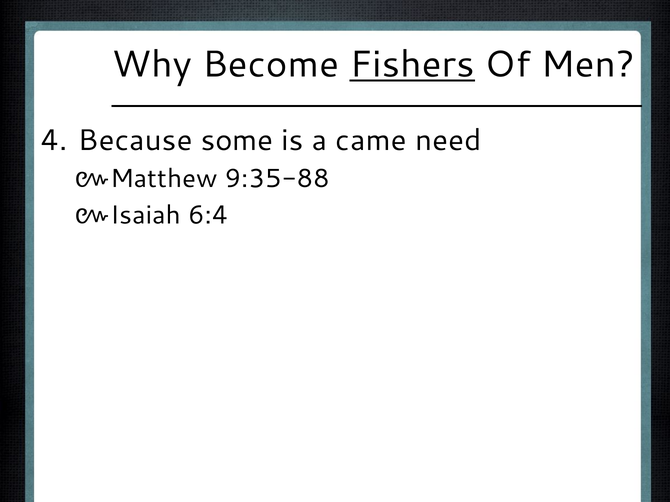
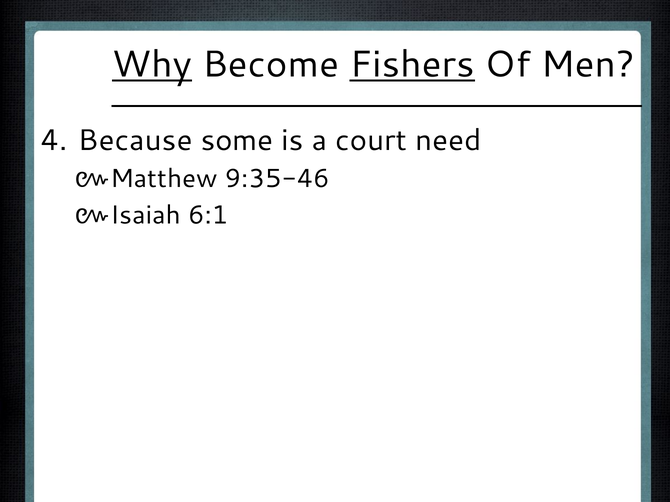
Why underline: none -> present (152, 65)
came: came -> court (371, 141)
9:35-88: 9:35-88 -> 9:35-46 (277, 179)
6:4: 6:4 -> 6:1 (208, 216)
